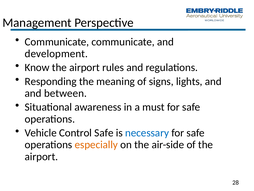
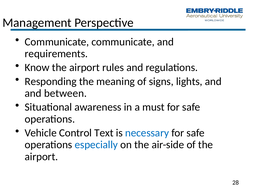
development: development -> requirements (56, 53)
Control Safe: Safe -> Text (104, 133)
especially colour: orange -> blue (96, 144)
